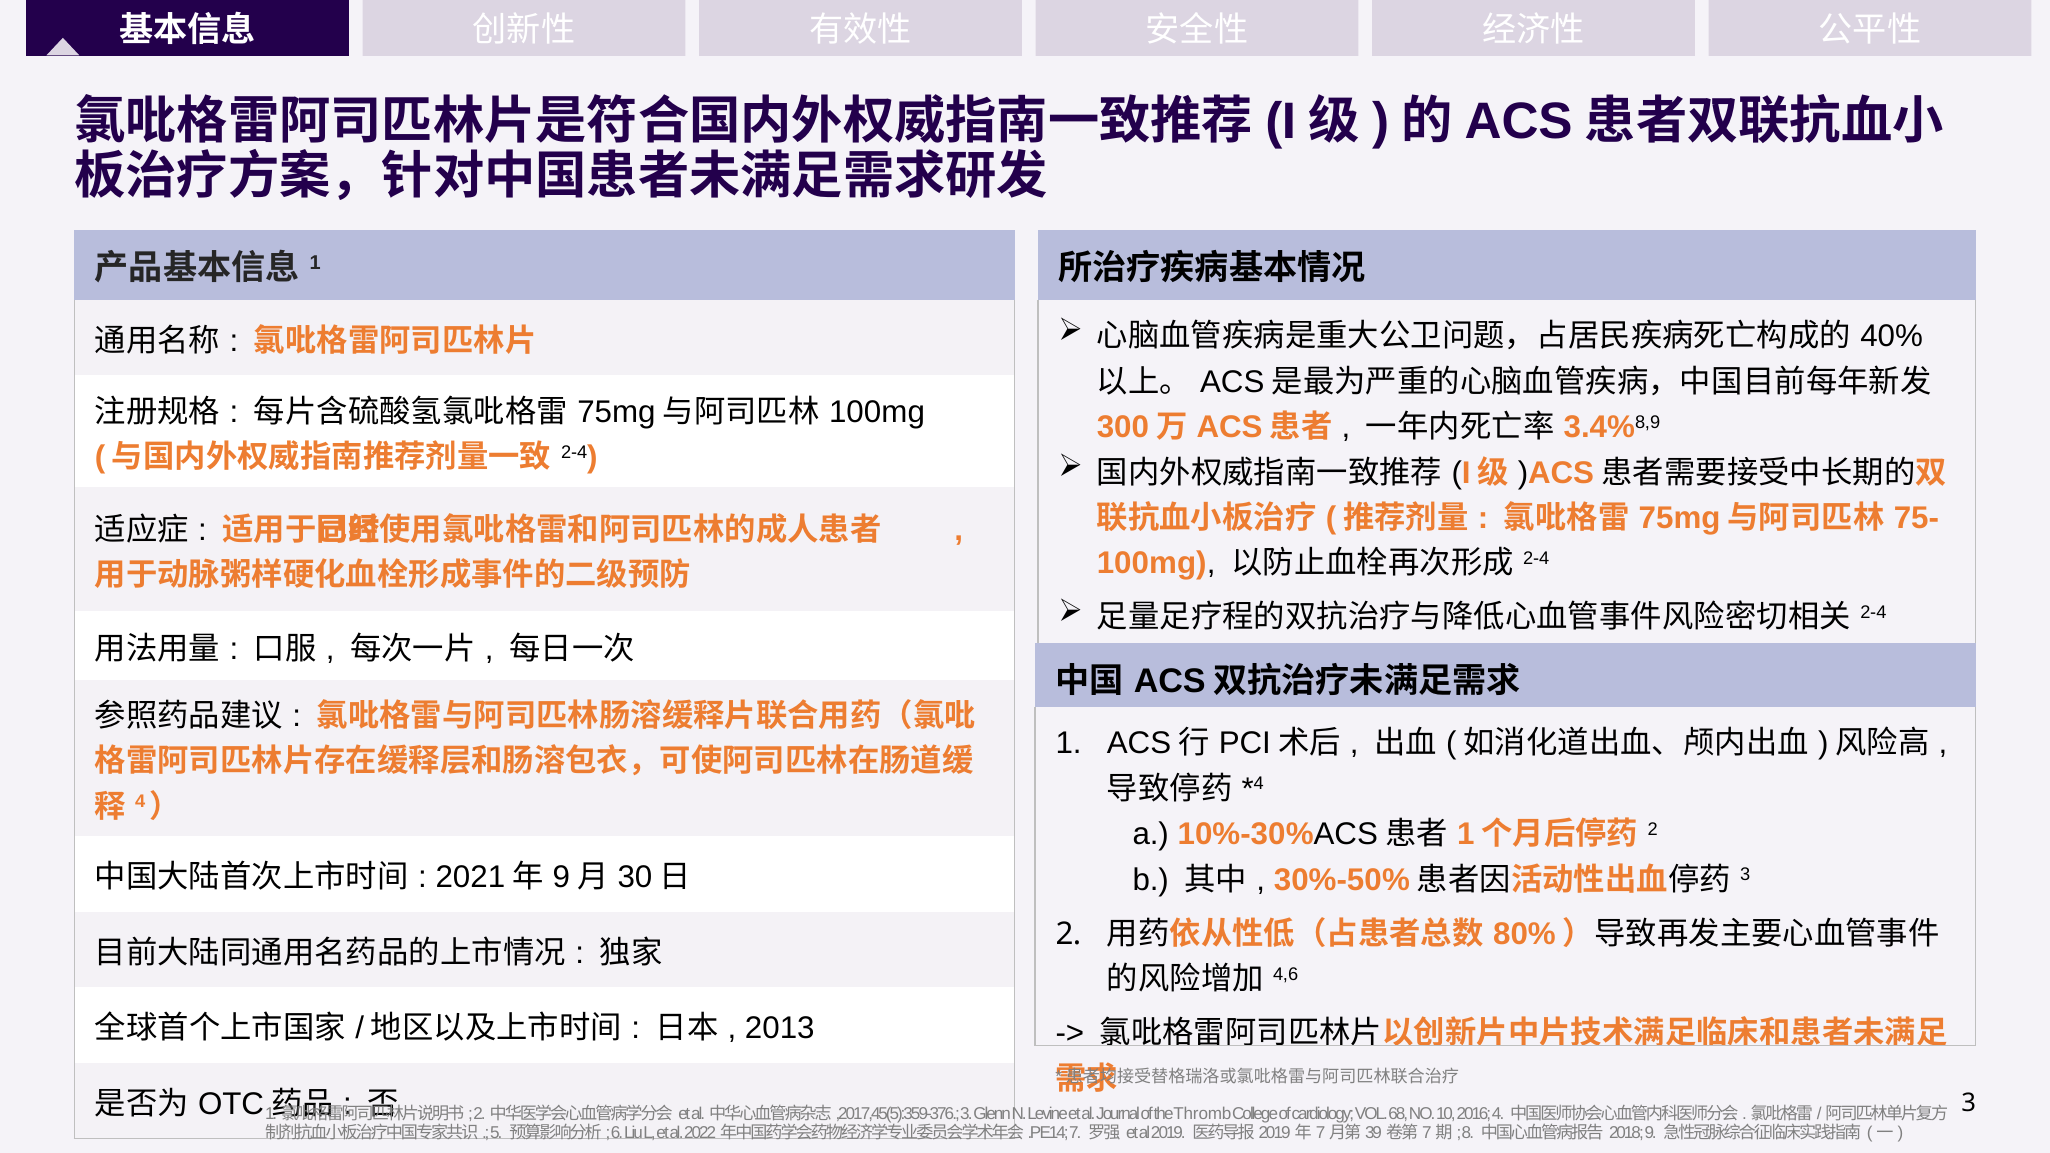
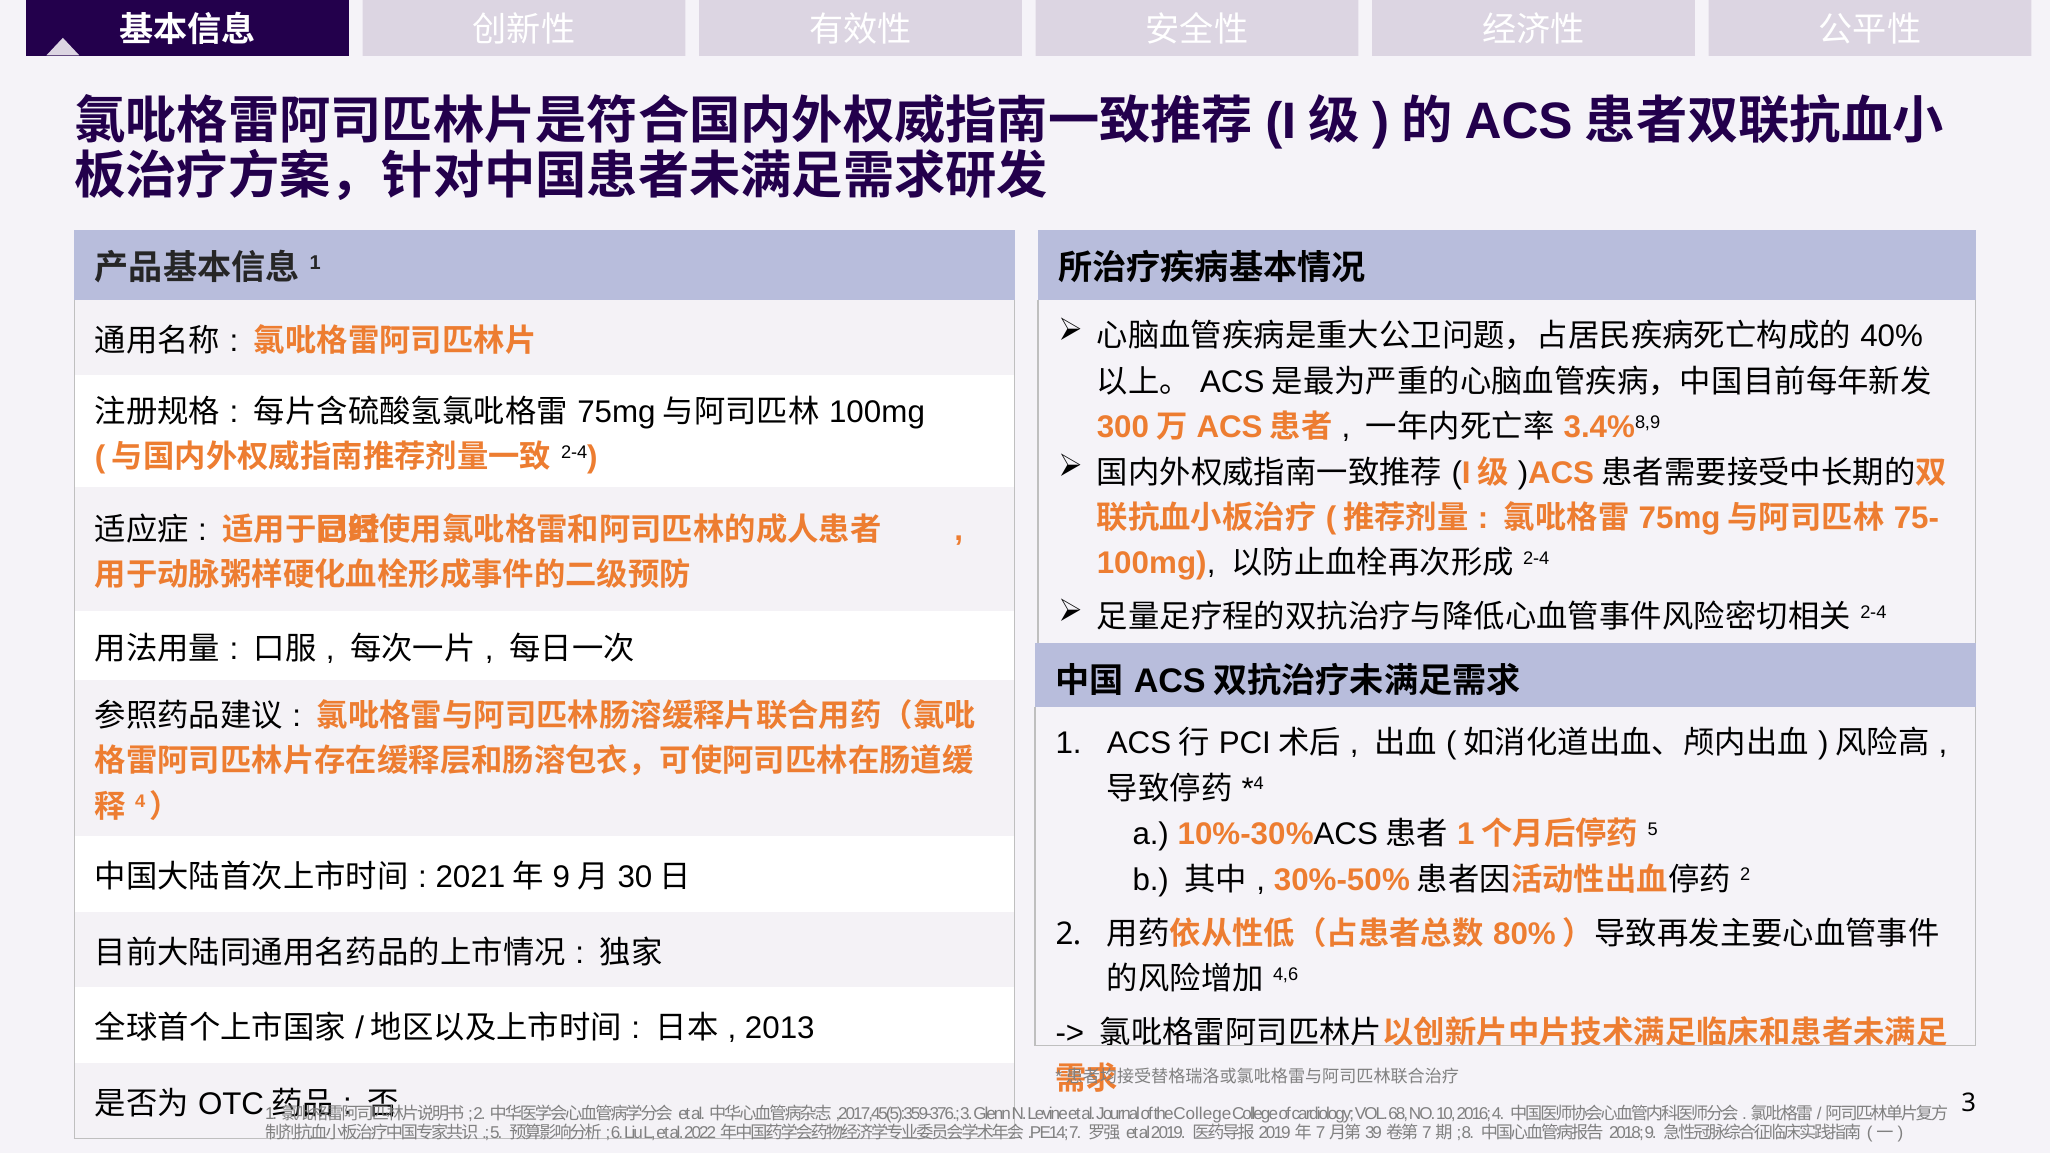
2: 2 -> 5 (1653, 829)
3: 3 -> 2 (1745, 875)
the Thromb: Thromb -> College (1202, 1114)
